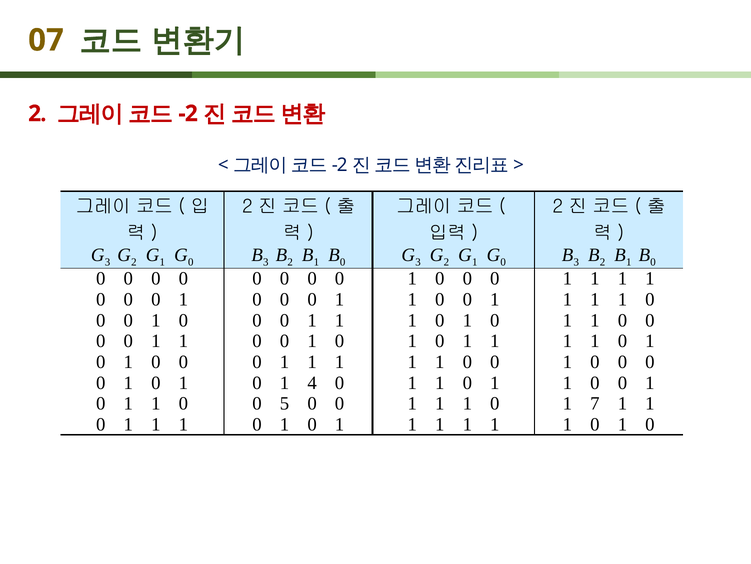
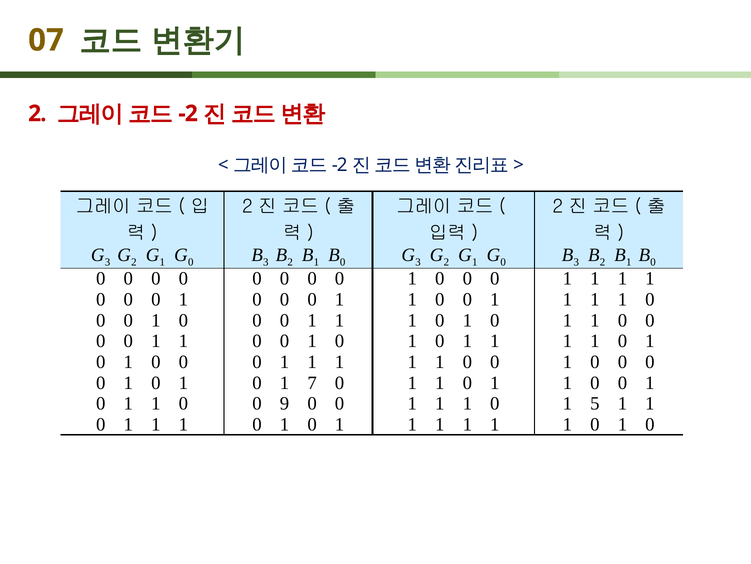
4: 4 -> 7 (312, 382)
5: 5 -> 9 (284, 403)
7: 7 -> 5 (595, 403)
